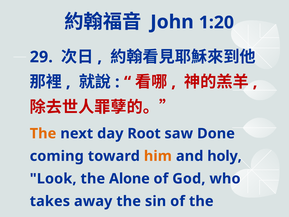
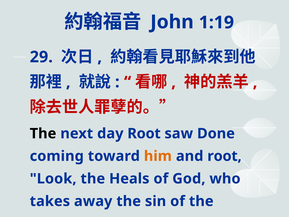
1:20: 1:20 -> 1:19 (216, 22)
The colour: orange -> black (43, 133)
and holy: holy -> root (225, 156)
Alone: Alone -> Heals (129, 178)
